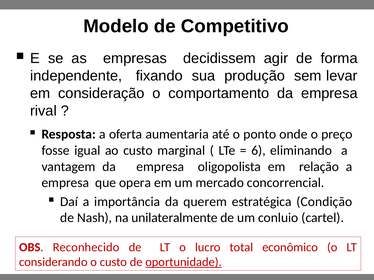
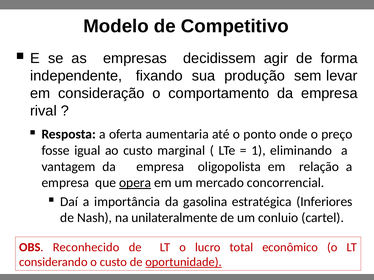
6: 6 -> 1 (258, 151)
opera underline: none -> present (135, 183)
querem: querem -> gasolina (205, 202)
Condição: Condição -> Inferiores (324, 202)
